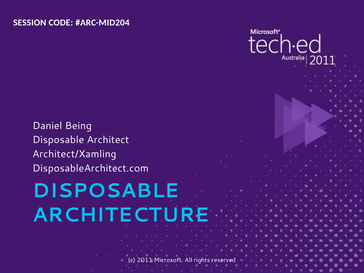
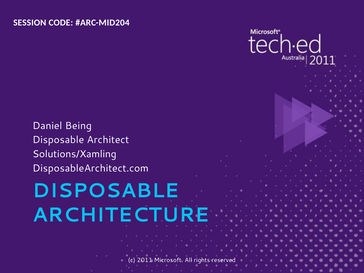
Architect/Xamling: Architect/Xamling -> Solutions/Xamling (74, 154)
